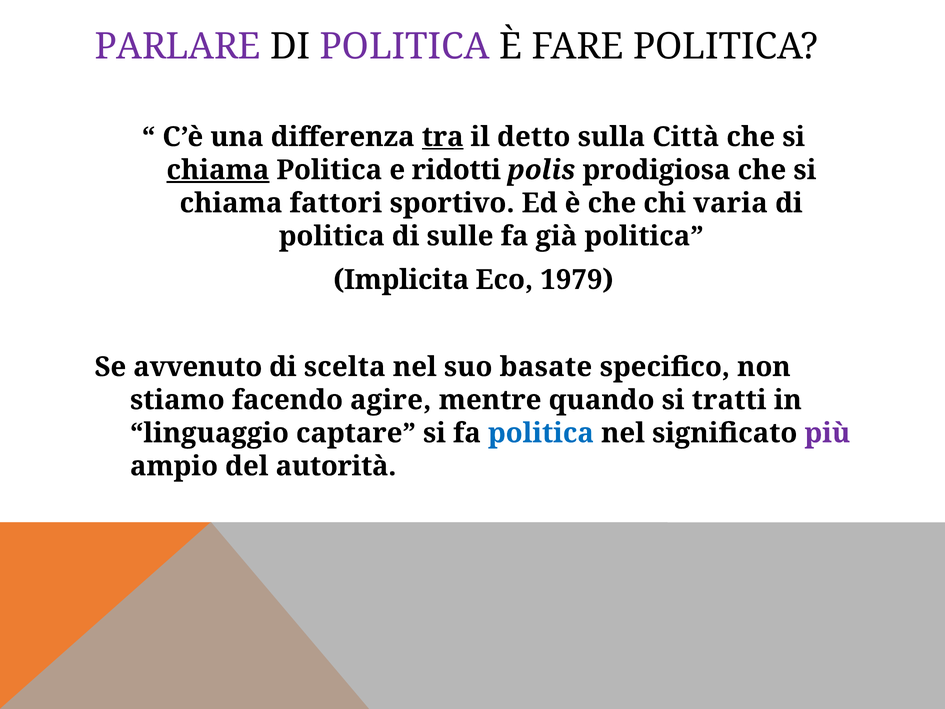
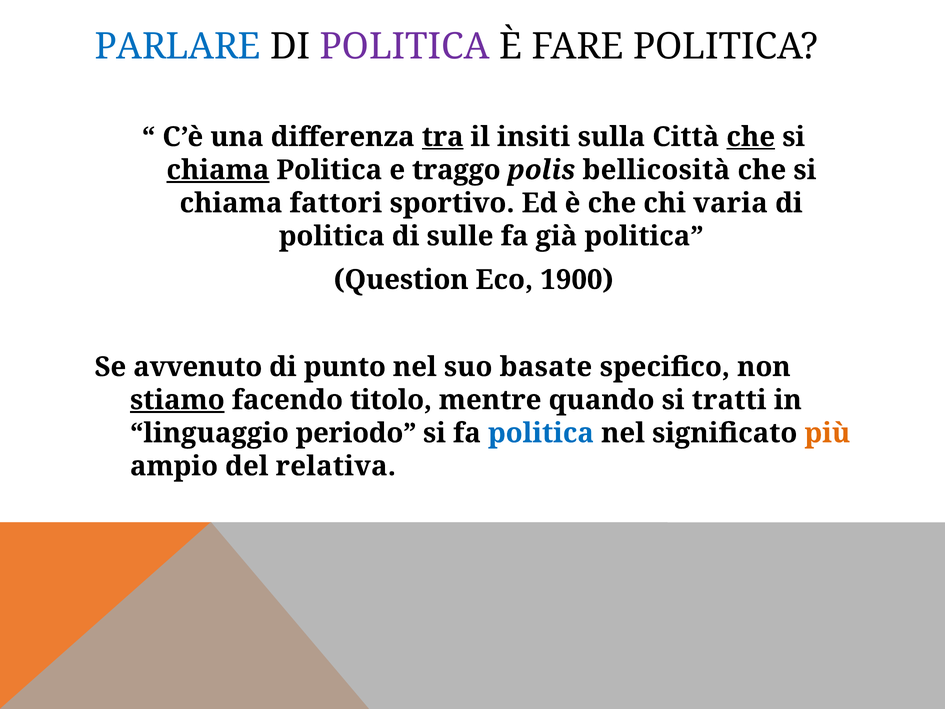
PARLARE colour: purple -> blue (178, 47)
detto: detto -> insiti (534, 137)
che underline: none -> present (751, 137)
ridotti: ridotti -> traggo (456, 170)
prodigiosa: prodigiosa -> bellicosità (656, 170)
Implicita: Implicita -> Question (401, 280)
1979: 1979 -> 1900 (577, 280)
scelta: scelta -> punto (345, 367)
stiamo underline: none -> present (177, 400)
agire: agire -> titolo (391, 400)
captare: captare -> periodo (356, 433)
più colour: purple -> orange (827, 433)
autorità: autorità -> relativa (336, 466)
